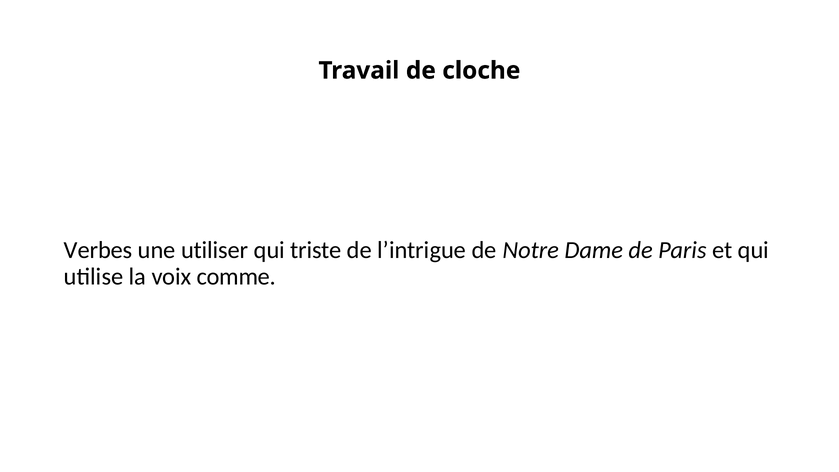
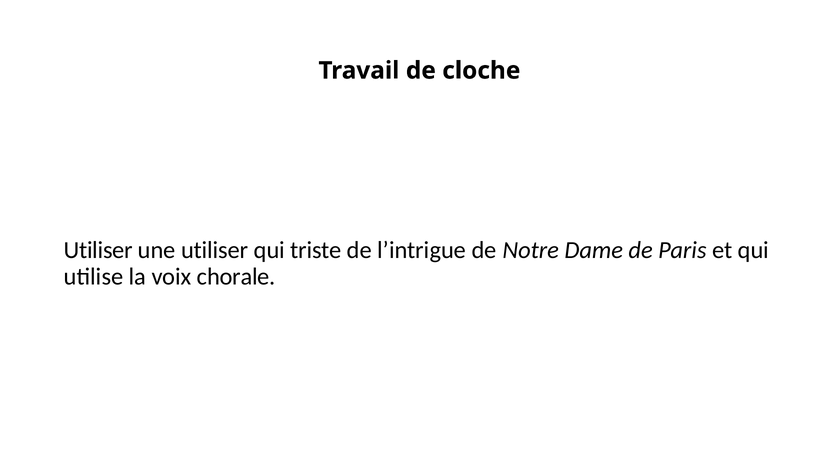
Verbes: Verbes -> Utiliser (98, 250)
comme: comme -> chorale (236, 277)
